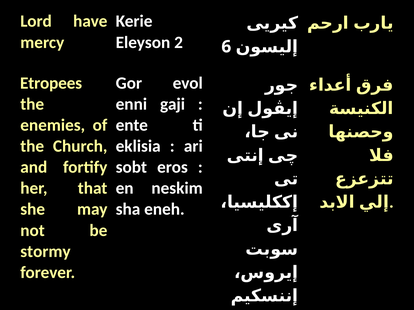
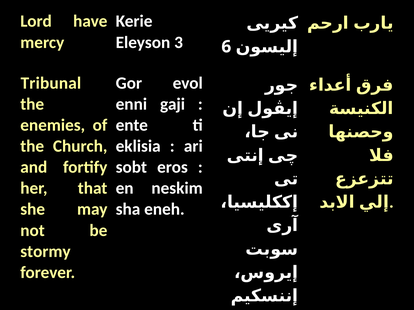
2: 2 -> 3 (179, 42)
Etropees: Etropees -> Tribunal (51, 83)
